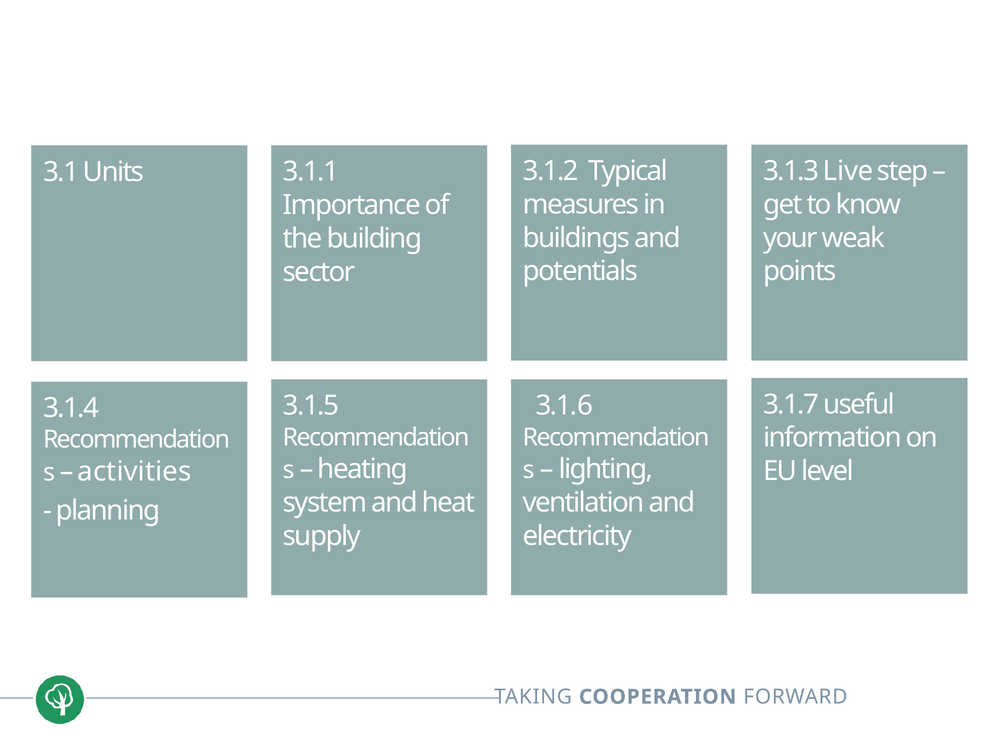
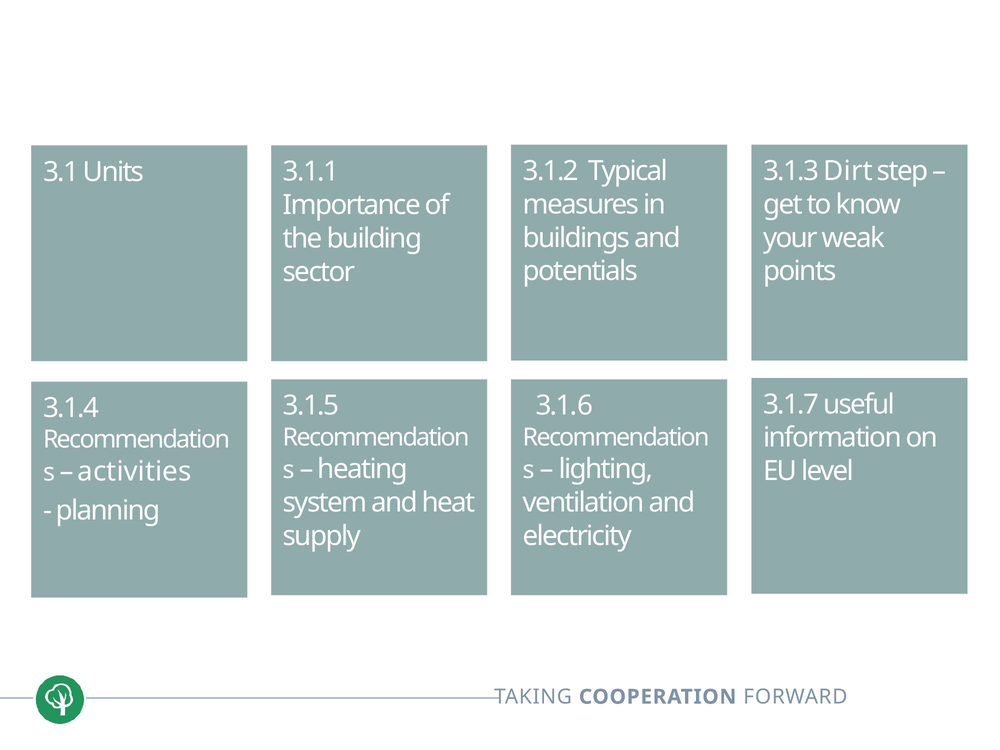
Live: Live -> Dirt (848, 171)
